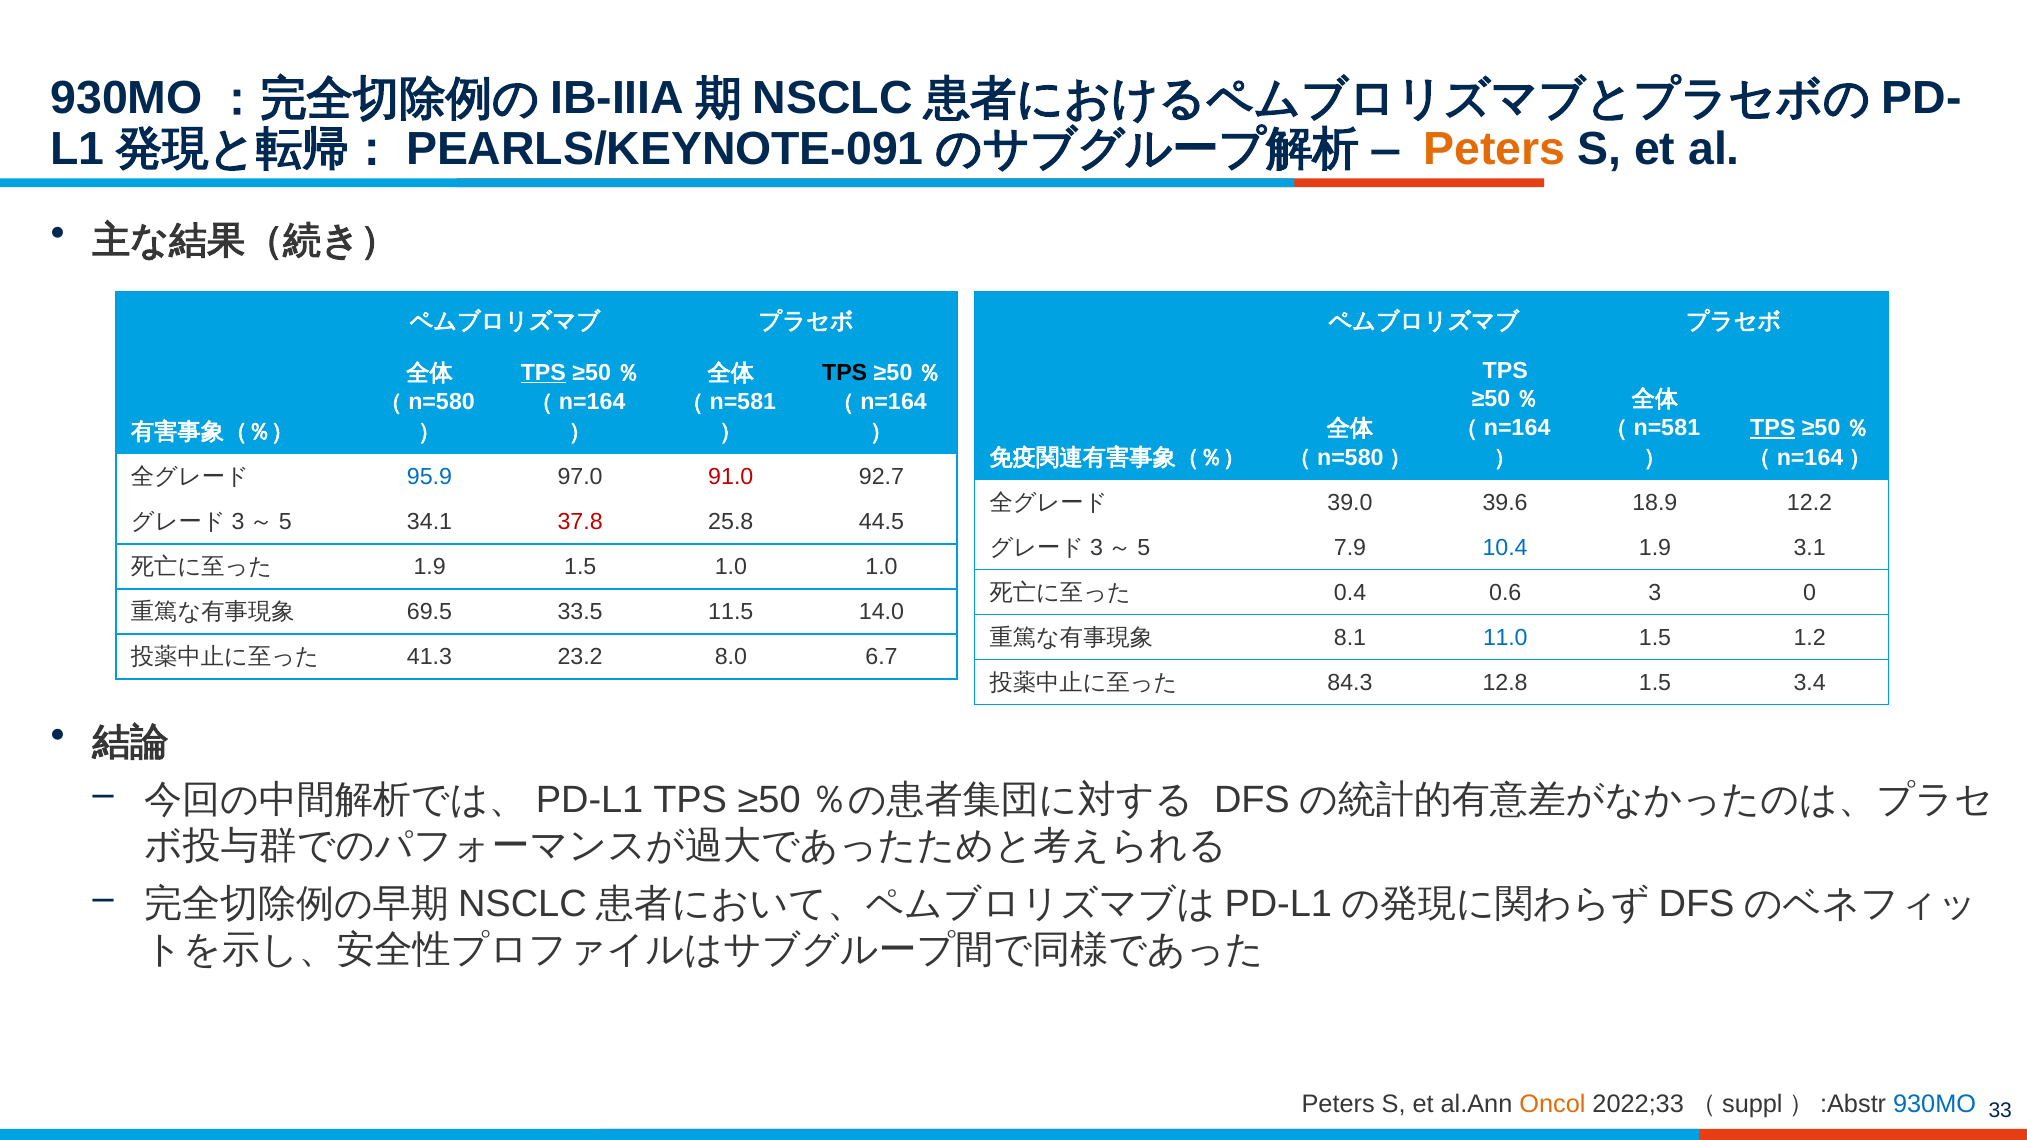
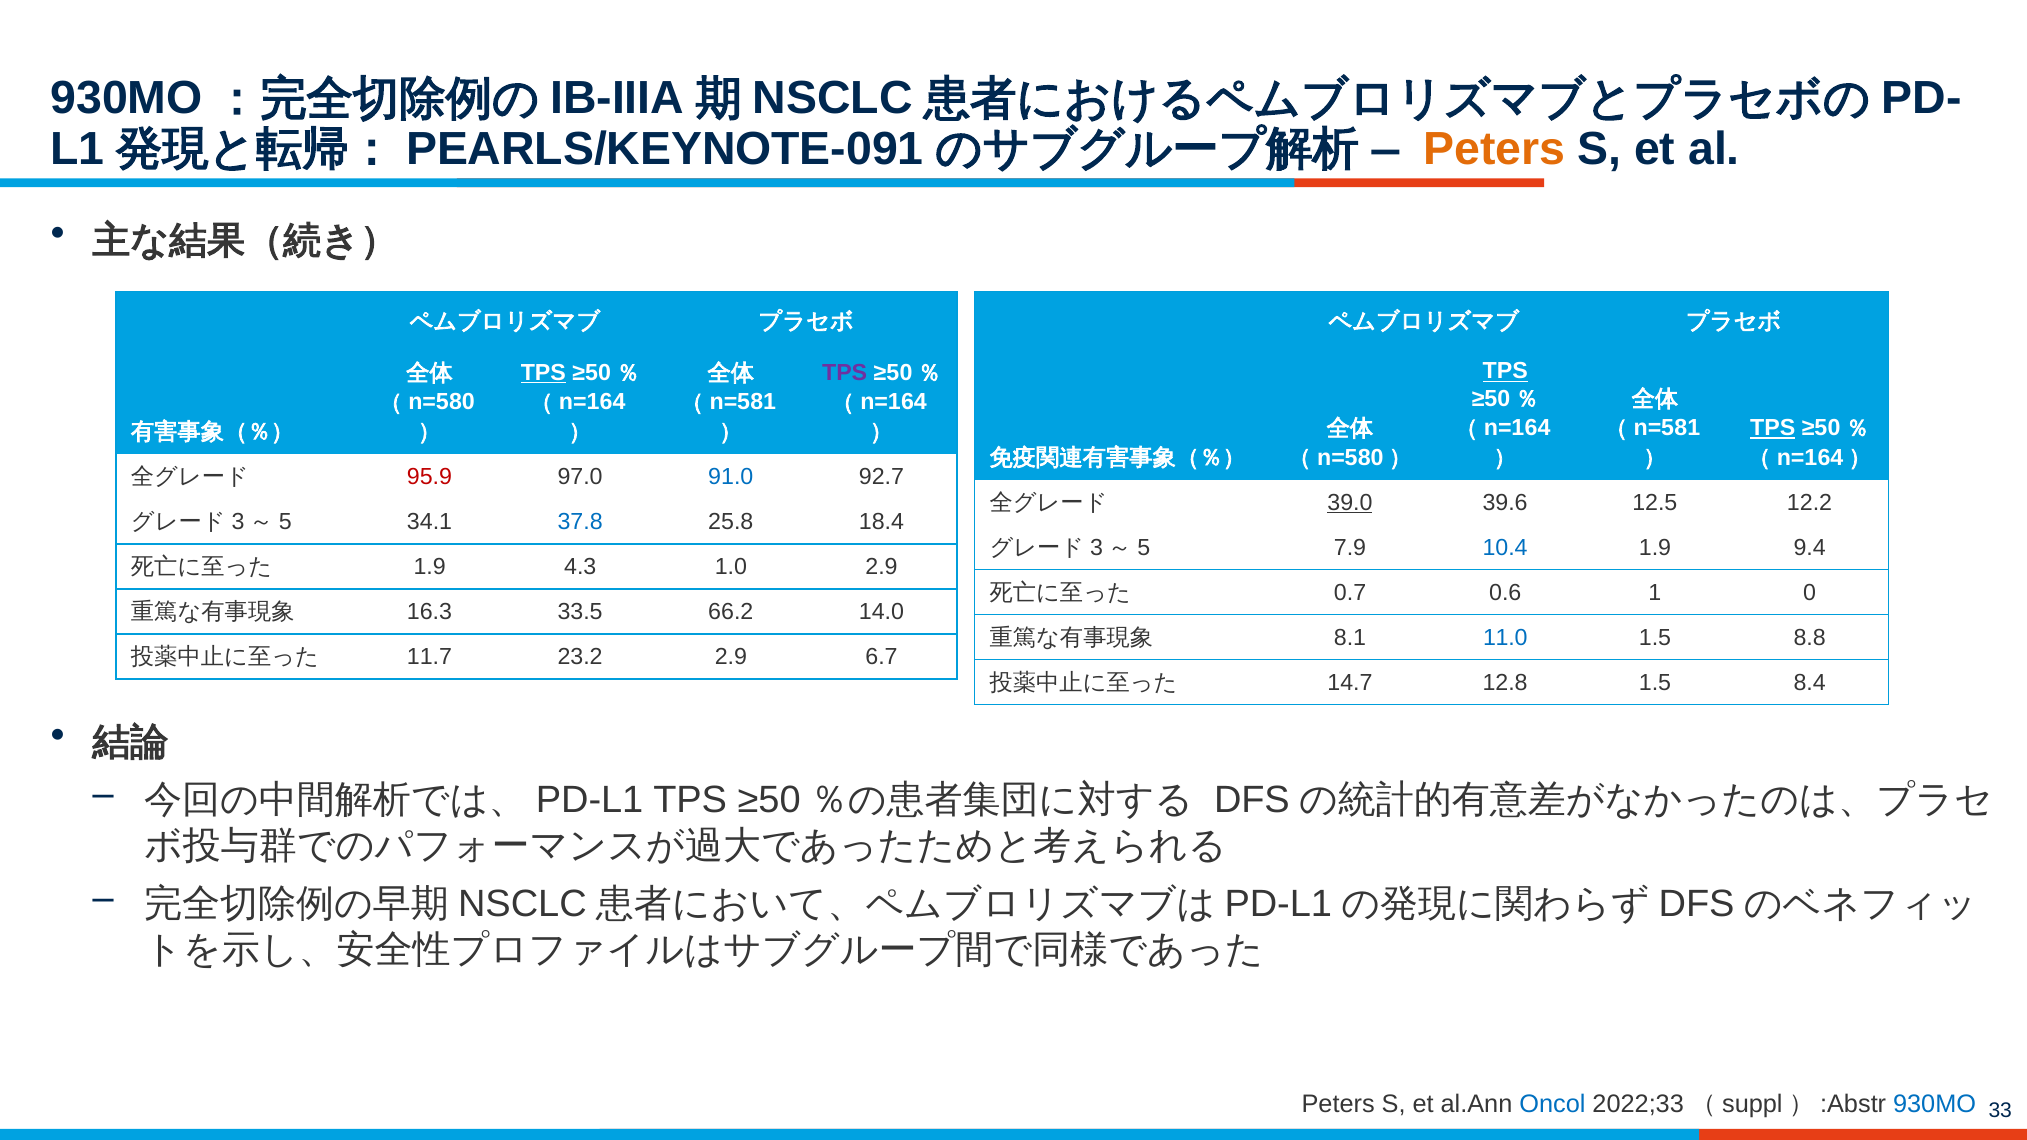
TPS underline: none -> present (1505, 371)
TPS colour: black -> purple (845, 373)
95.9 colour: blue -> red (429, 477)
91.0 colour: red -> blue (731, 477)
39.0 underline: none -> present (1350, 503)
18.9: 18.9 -> 12.5 (1655, 503)
37.8 colour: red -> blue (580, 522)
44.5: 44.5 -> 18.4 (881, 522)
3.1: 3.1 -> 9.4 (1810, 548)
1.9 1.5: 1.5 -> 4.3 (580, 567)
1.0 1.0: 1.0 -> 2.9 (882, 567)
0.4: 0.4 -> 0.7 (1350, 593)
3: 3 -> 1 (1655, 593)
69.5: 69.5 -> 16.3 (429, 612)
11.5: 11.5 -> 66.2 (731, 612)
1.2: 1.2 -> 8.8 (1810, 638)
41.3: 41.3 -> 11.7 (429, 657)
23.2 8.0: 8.0 -> 2.9 (731, 657)
84.3: 84.3 -> 14.7 (1350, 683)
3.4: 3.4 -> 8.4 (1810, 683)
Oncol colour: orange -> blue (1552, 1104)
